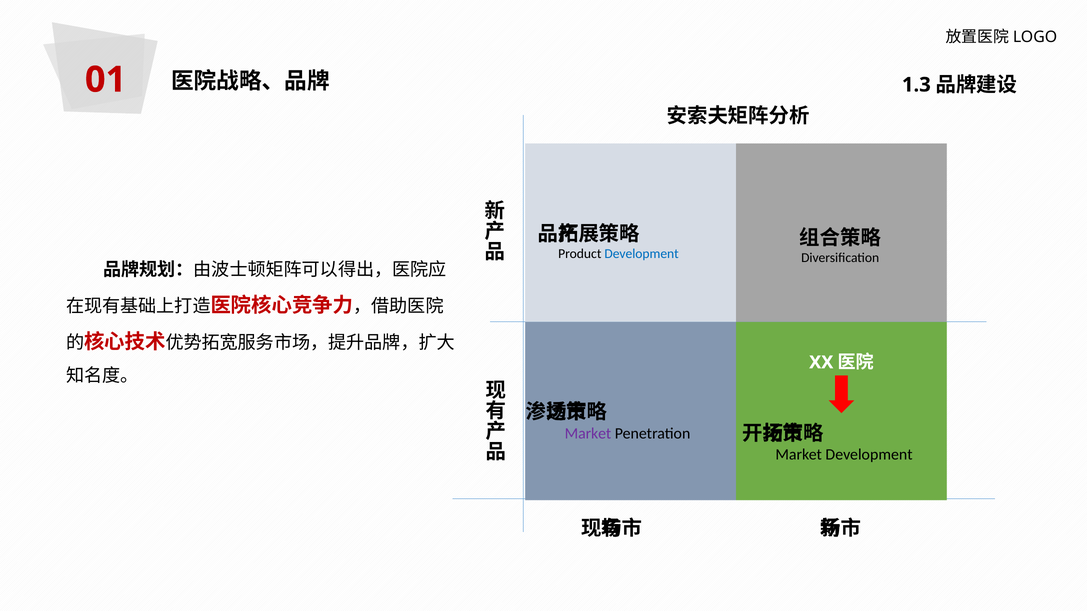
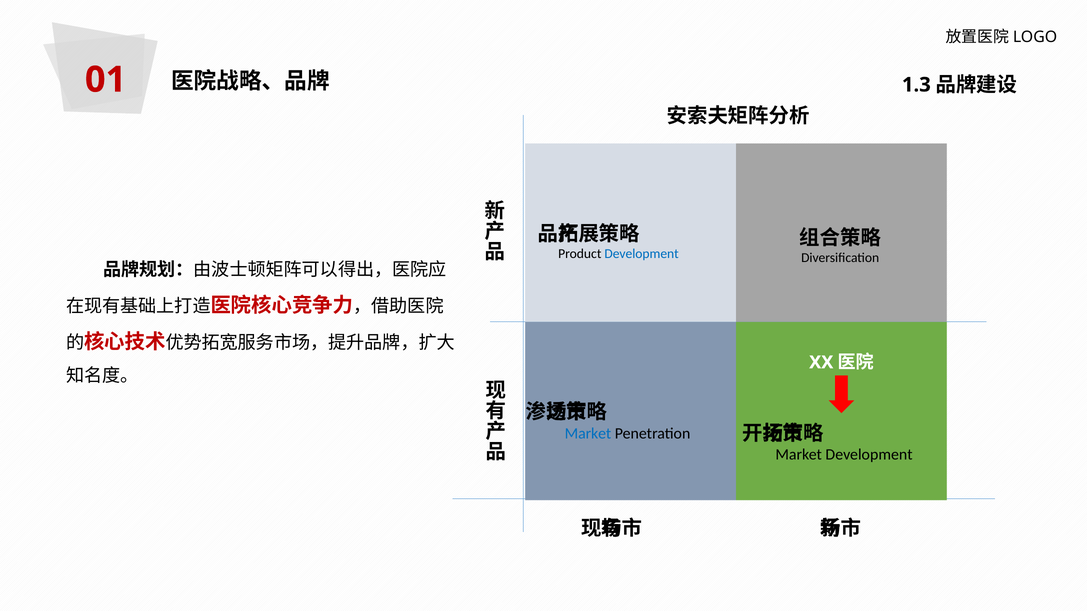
Market colour: purple -> blue (588, 434)
